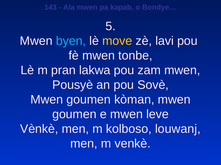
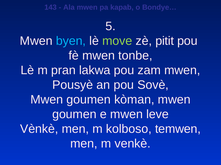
move colour: yellow -> light green (117, 41)
lavi: lavi -> pitit (165, 41)
louwanj: louwanj -> temwen (178, 129)
